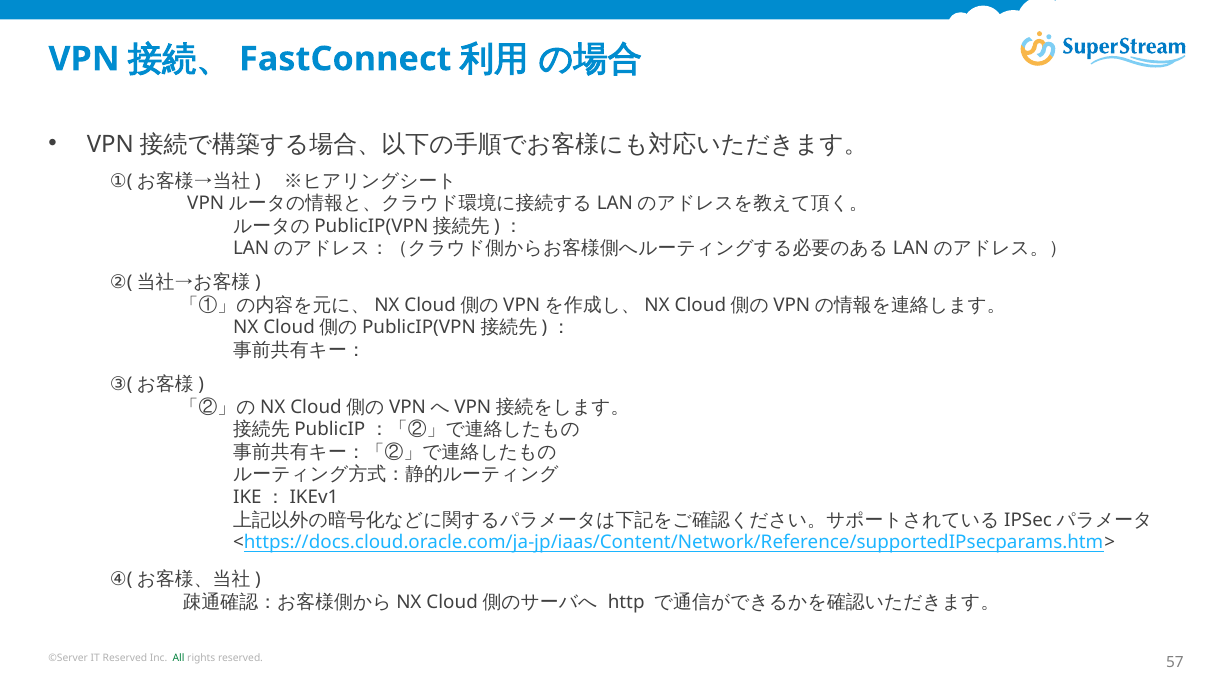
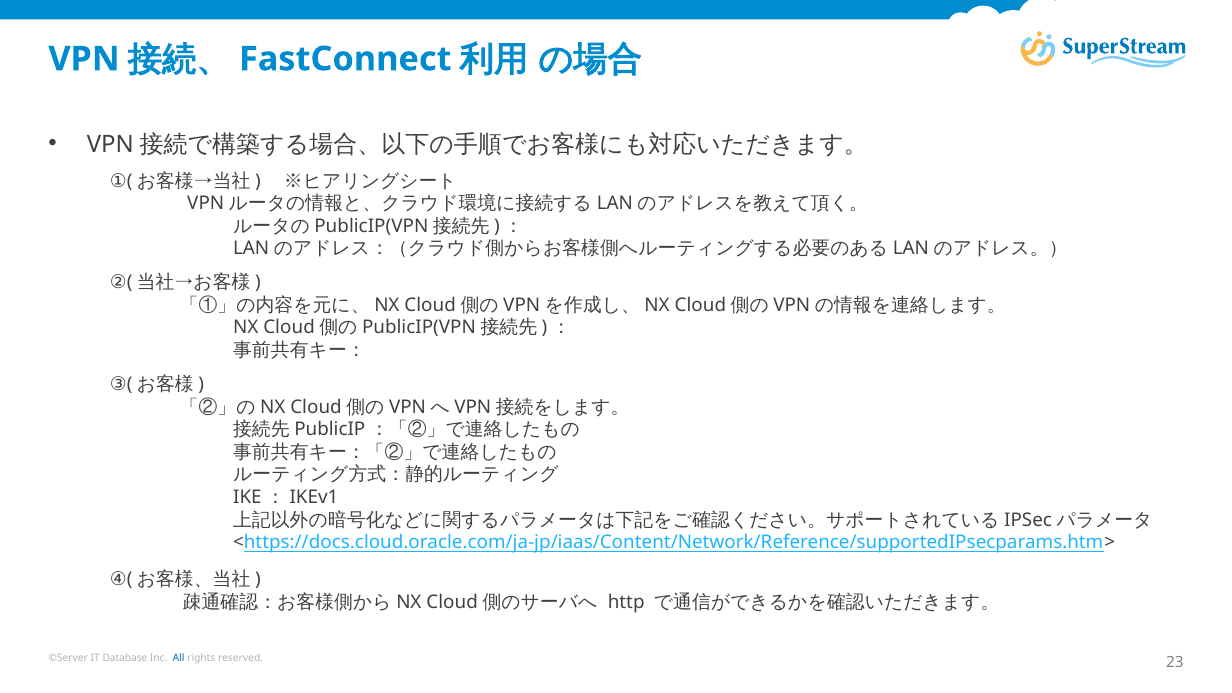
IT Reserved: Reserved -> Database (125, 658)
All colour: green -> blue (179, 658)
57: 57 -> 23 (1175, 662)
